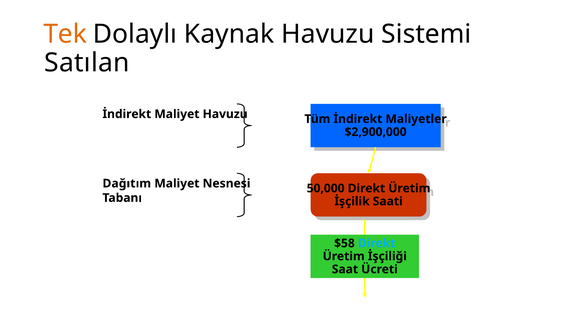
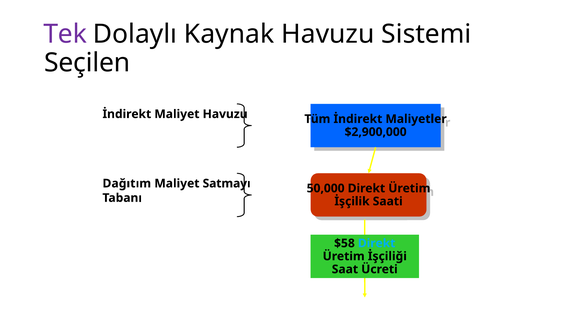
Tek colour: orange -> purple (65, 34)
Satılan: Satılan -> Seçilen (87, 63)
Nesnesi: Nesnesi -> Satmayı (227, 184)
